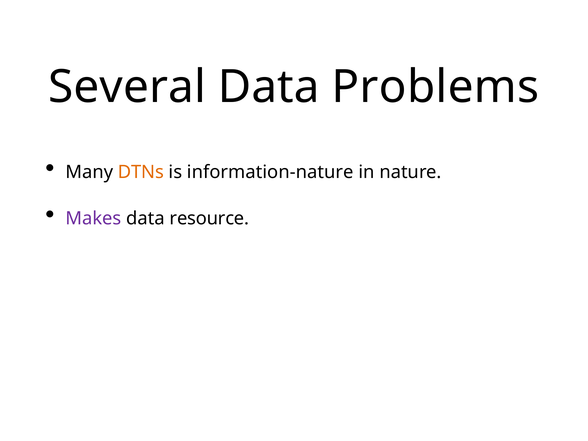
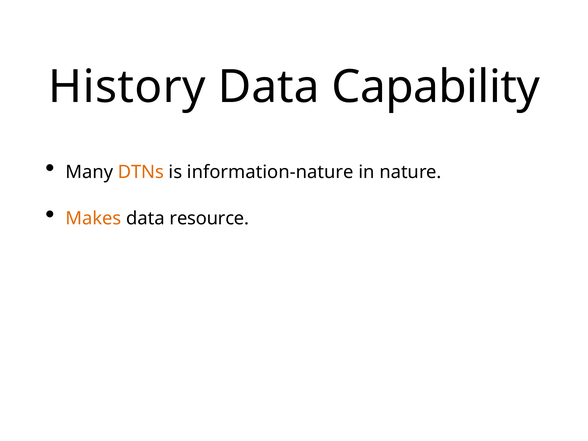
Several: Several -> History (127, 87)
Problems: Problems -> Capability (436, 87)
Makes colour: purple -> orange (93, 218)
